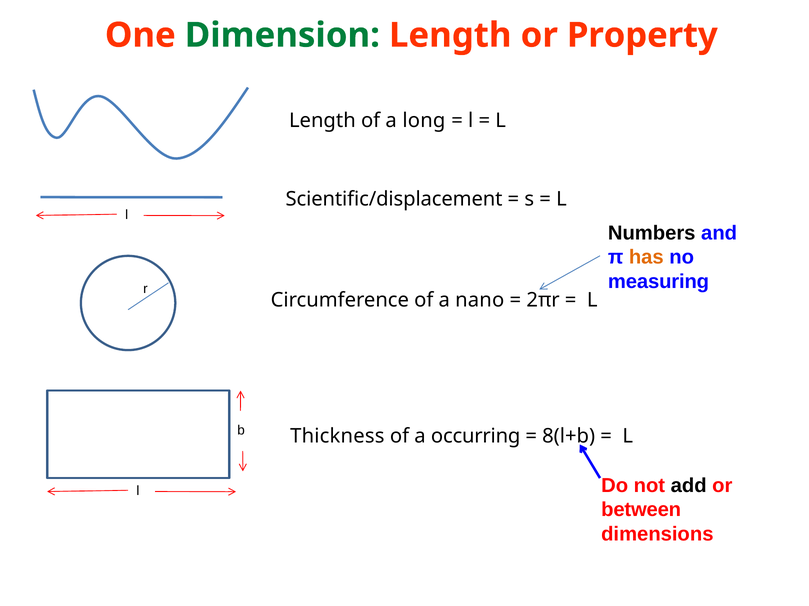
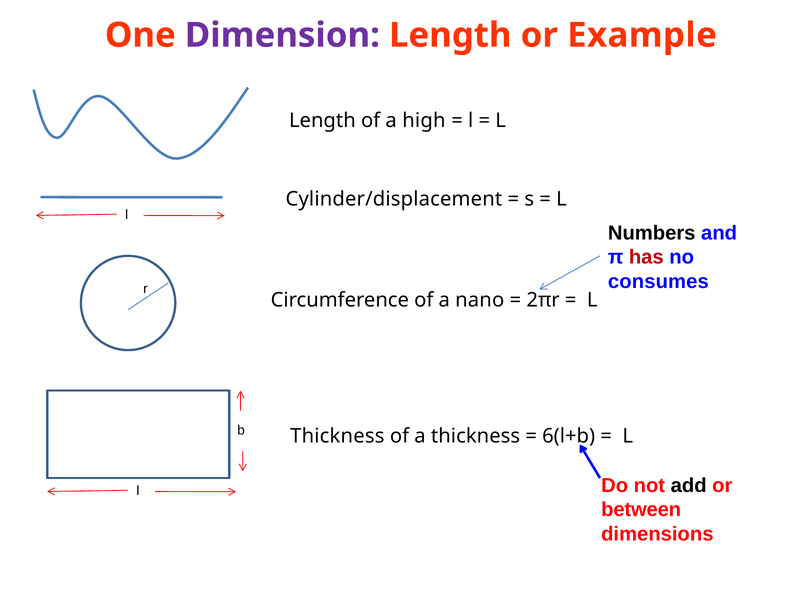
Dimension colour: green -> purple (282, 35)
Property: Property -> Example (642, 35)
long: long -> high (424, 121)
Scientific/displacement: Scientific/displacement -> Cylinder/displacement (394, 200)
has colour: orange -> red (646, 257)
measuring: measuring -> consumes (658, 282)
a occurring: occurring -> thickness (476, 437)
8(l+b: 8(l+b -> 6(l+b (569, 437)
